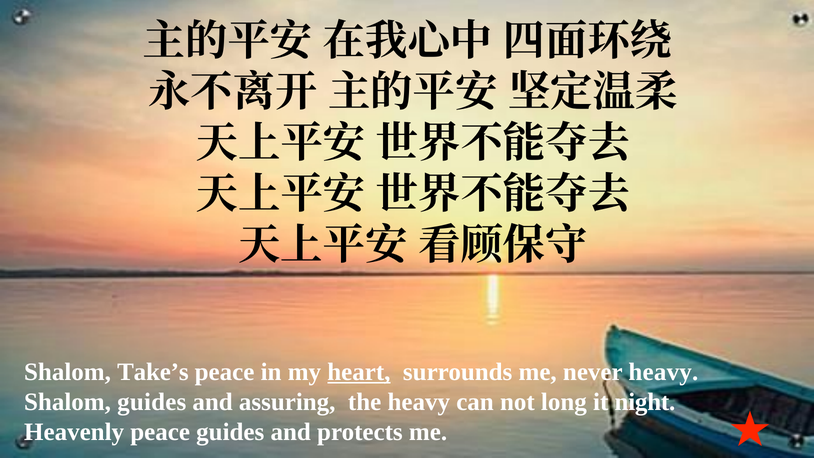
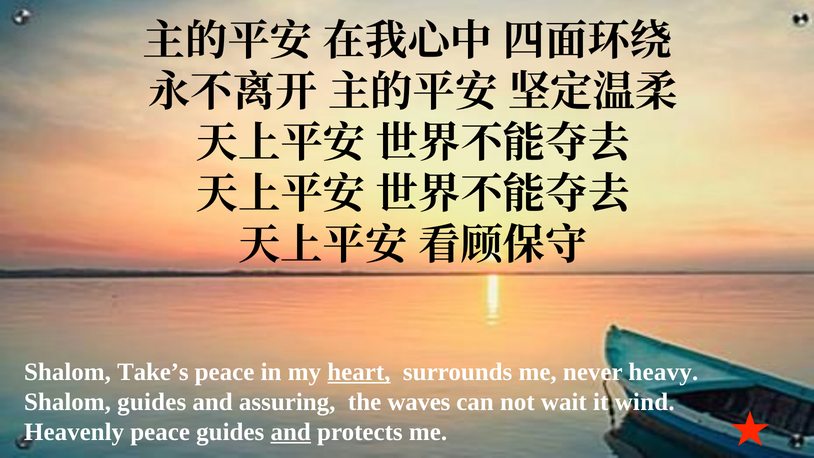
the heavy: heavy -> waves (419, 402)
long: long -> wait (564, 402)
night: night -> wind (645, 402)
and underline: none -> present (291, 432)
